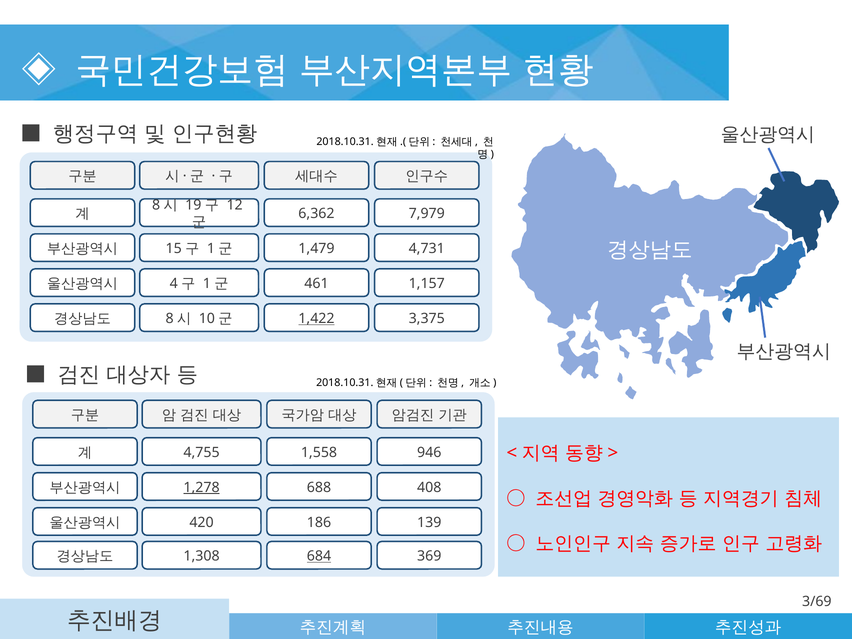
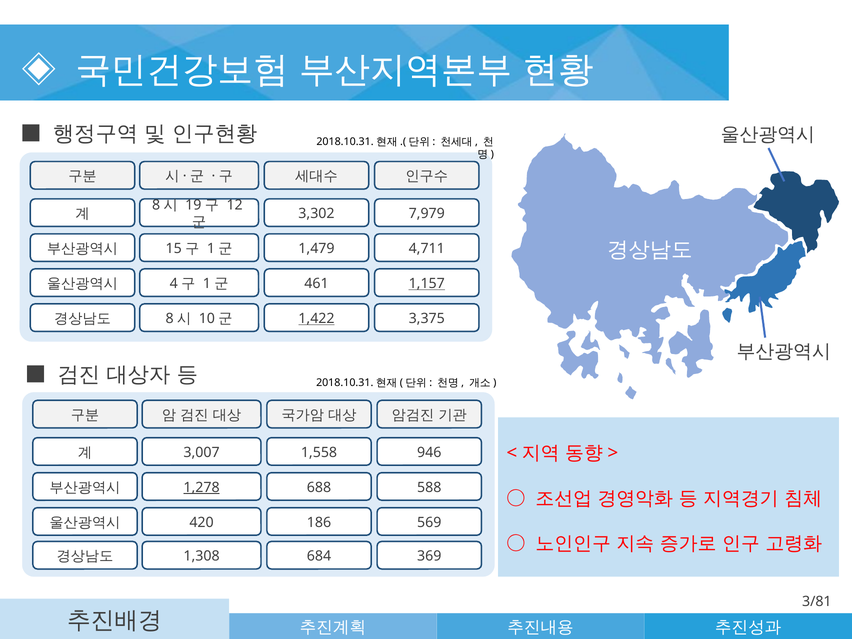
6,362: 6,362 -> 3,302 (316, 214)
4,731: 4,731 -> 4,711 (427, 249)
1,157 underline: none -> present (427, 284)
4,755: 4,755 -> 3,007 (202, 452)
408: 408 -> 588 (429, 487)
139: 139 -> 569 (429, 522)
684 underline: present -> none (319, 556)
3/69: 3/69 -> 3/81 (817, 601)
